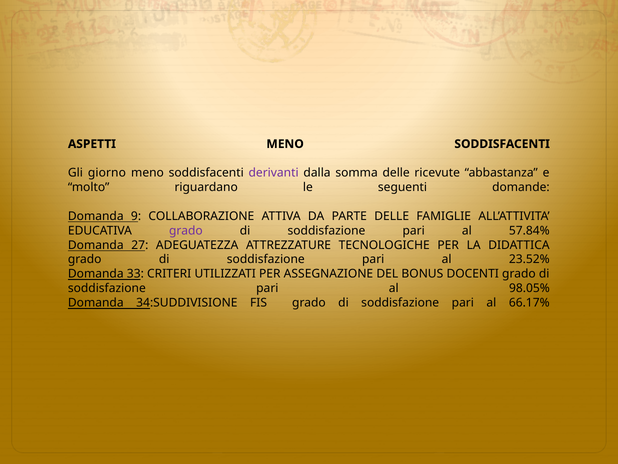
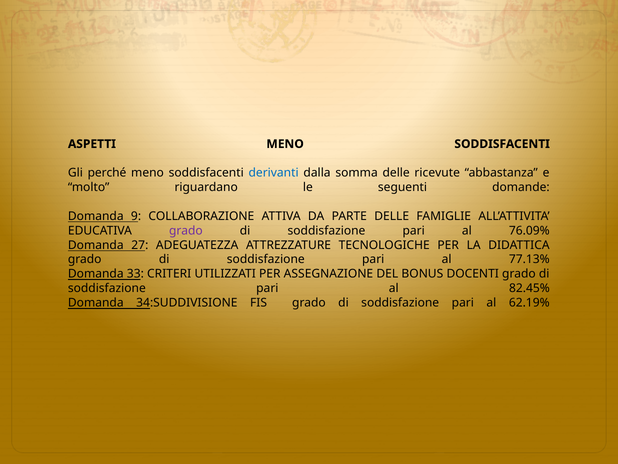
giorno: giorno -> perché (107, 173)
derivanti colour: purple -> blue (274, 173)
57.84%: 57.84% -> 76.09% (529, 230)
23.52%: 23.52% -> 77.13% (529, 259)
98.05%: 98.05% -> 82.45% (529, 288)
66.17%: 66.17% -> 62.19% (529, 303)
